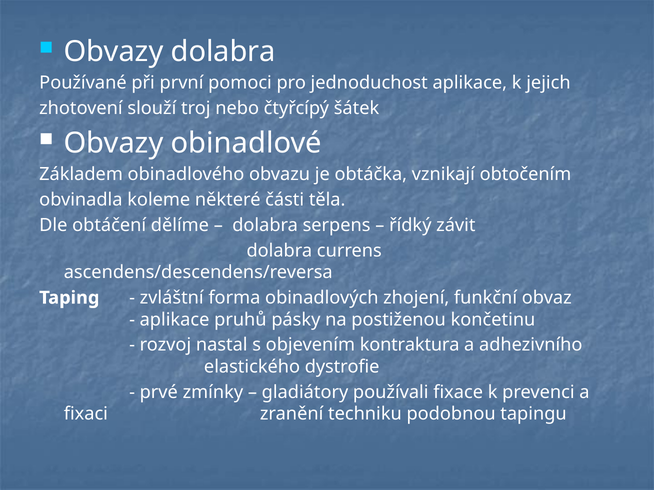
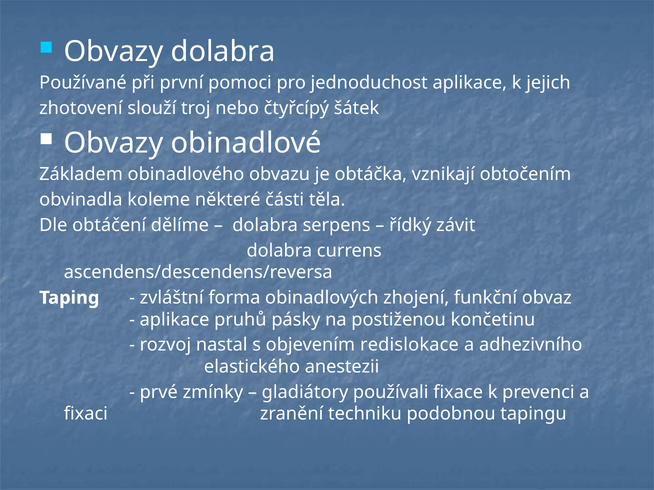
kontraktura: kontraktura -> redislokace (409, 345)
dystrofie: dystrofie -> anestezii (342, 367)
